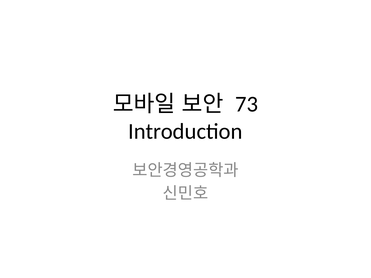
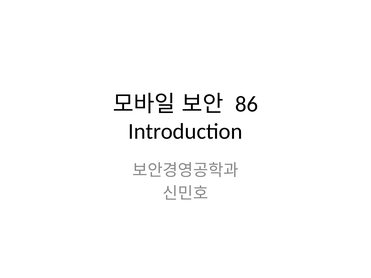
73: 73 -> 86 (247, 104)
